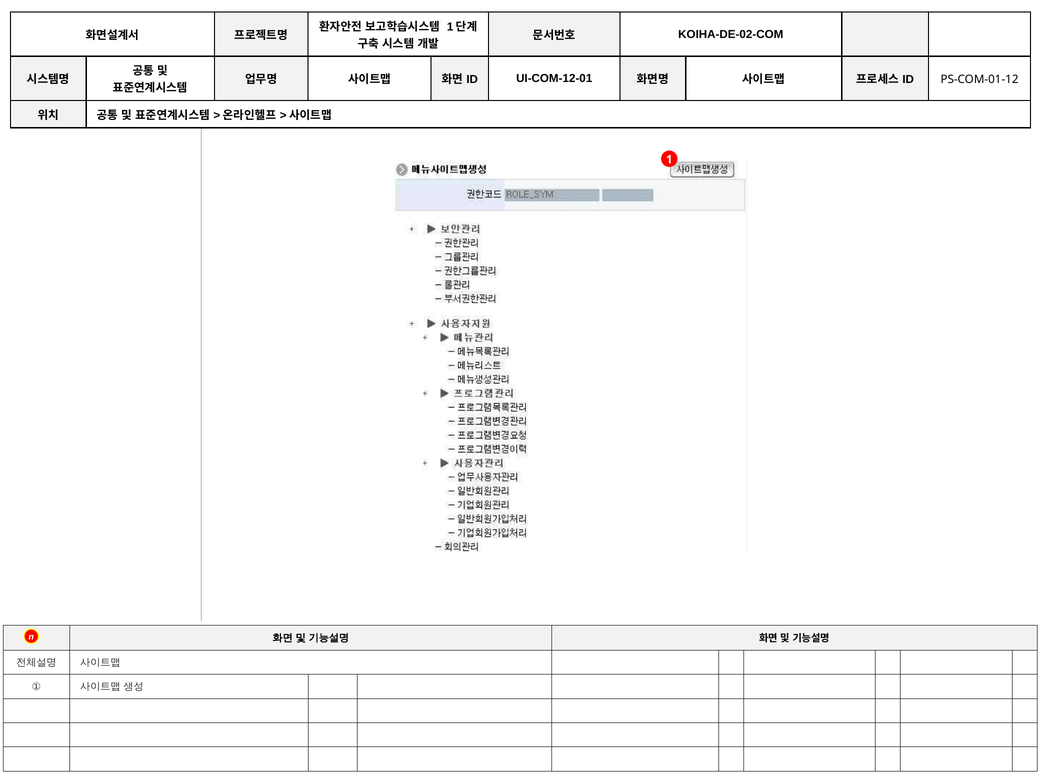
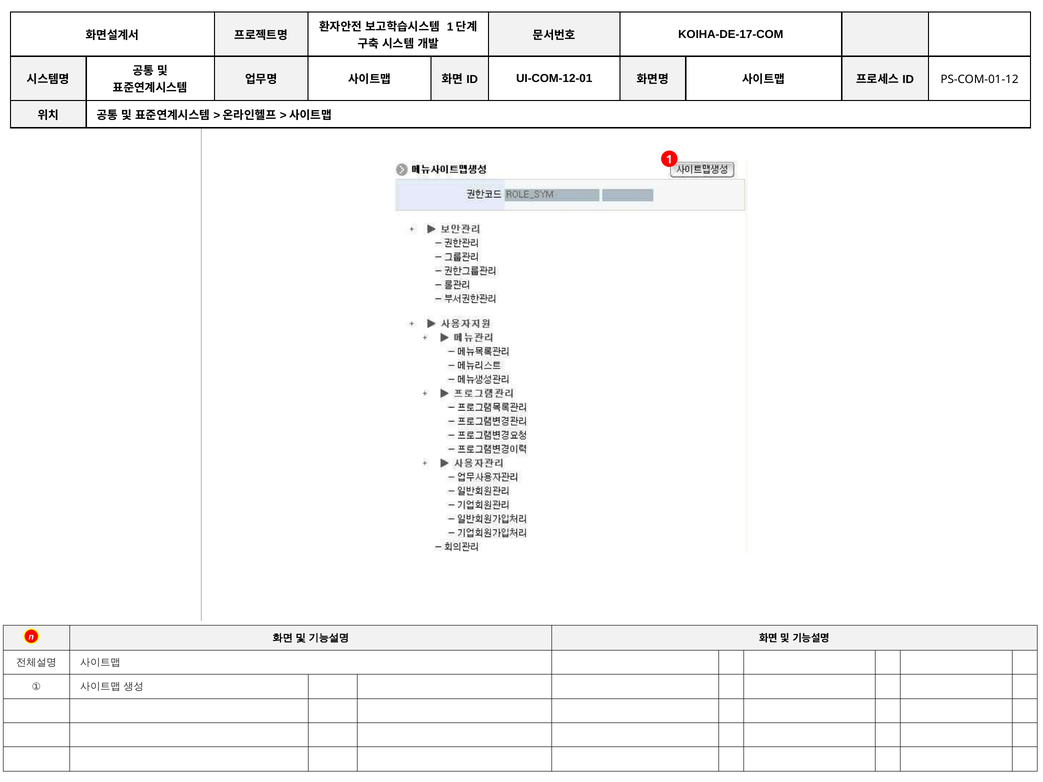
KOIHA-DE-02-COM: KOIHA-DE-02-COM -> KOIHA-DE-17-COM (731, 34)
